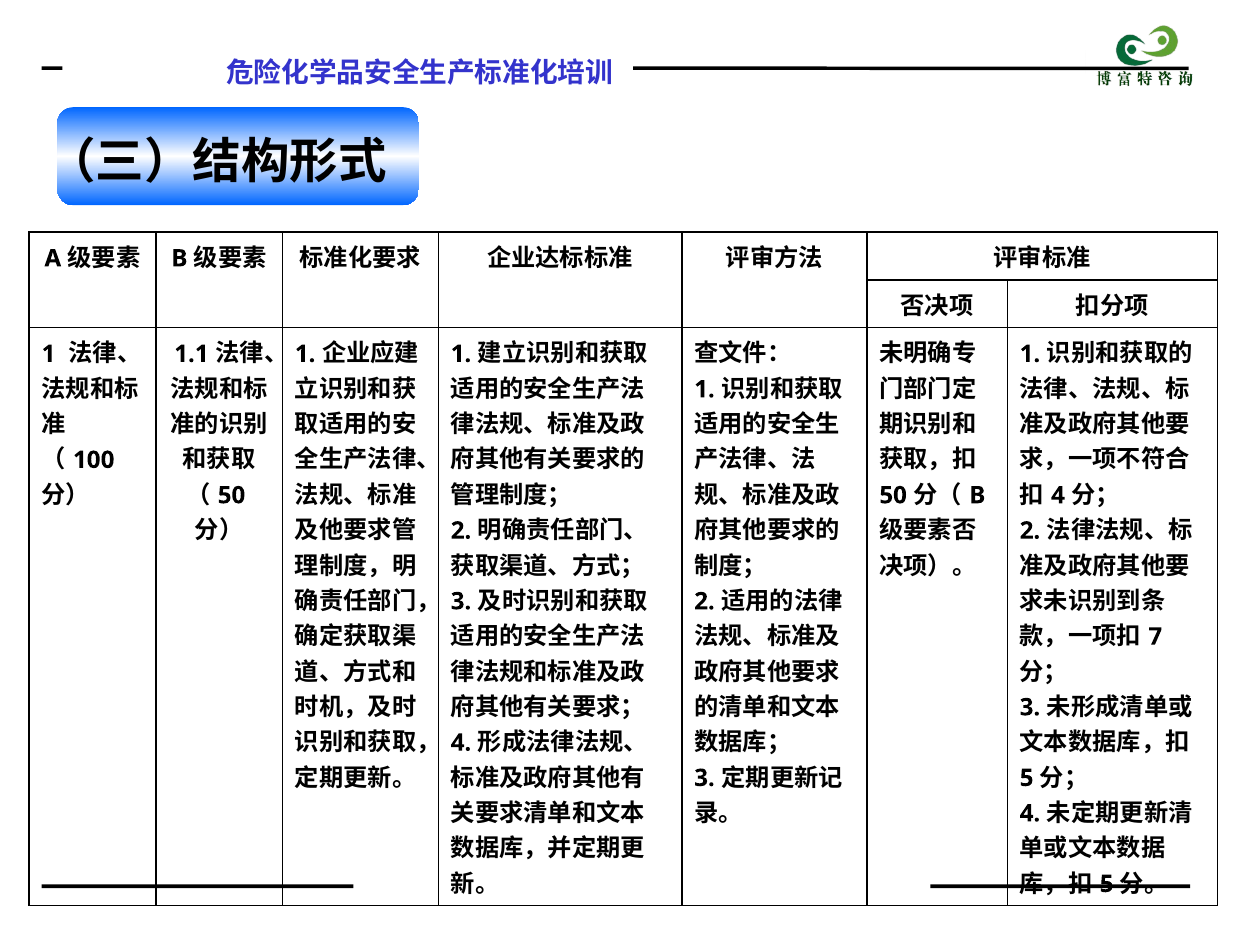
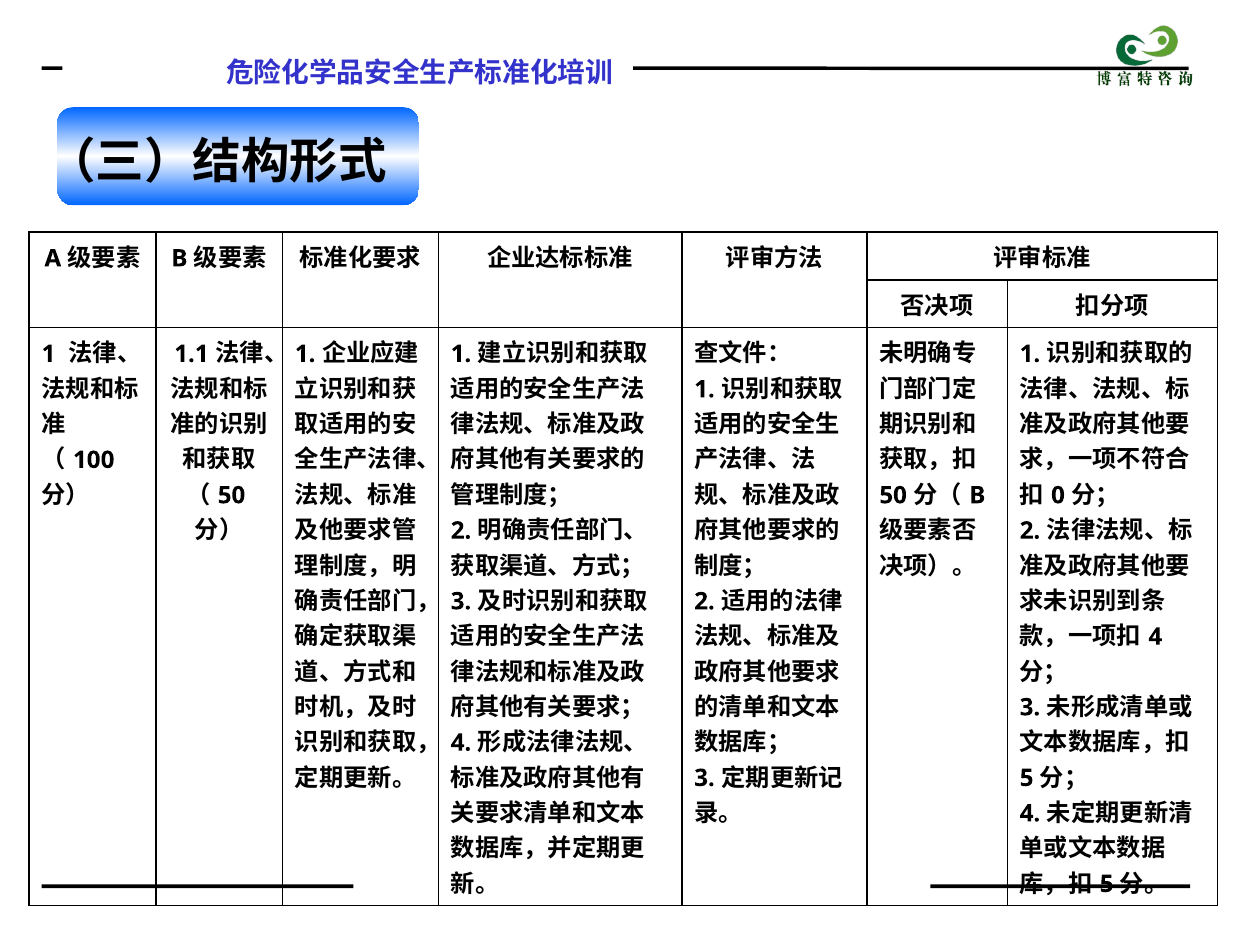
4: 4 -> 0 (1058, 495)
7: 7 -> 4 (1155, 637)
